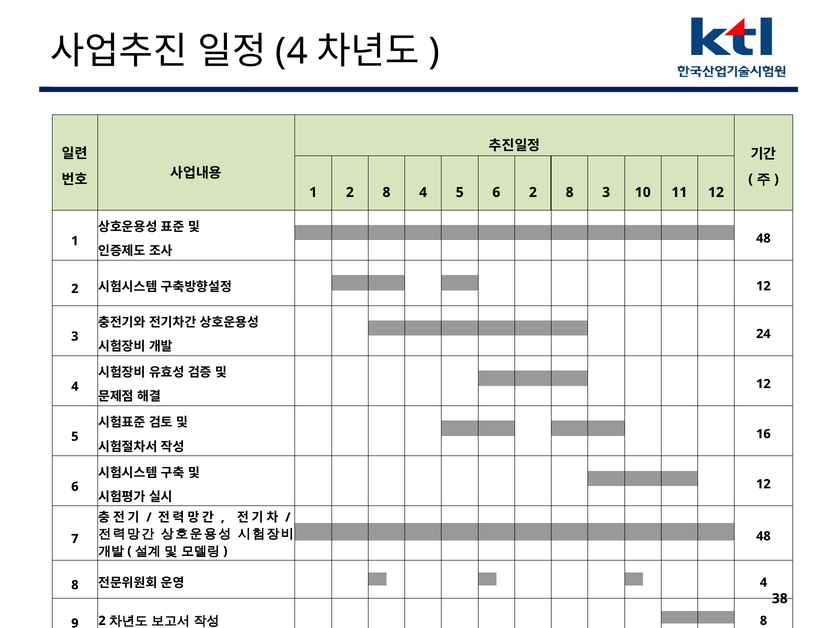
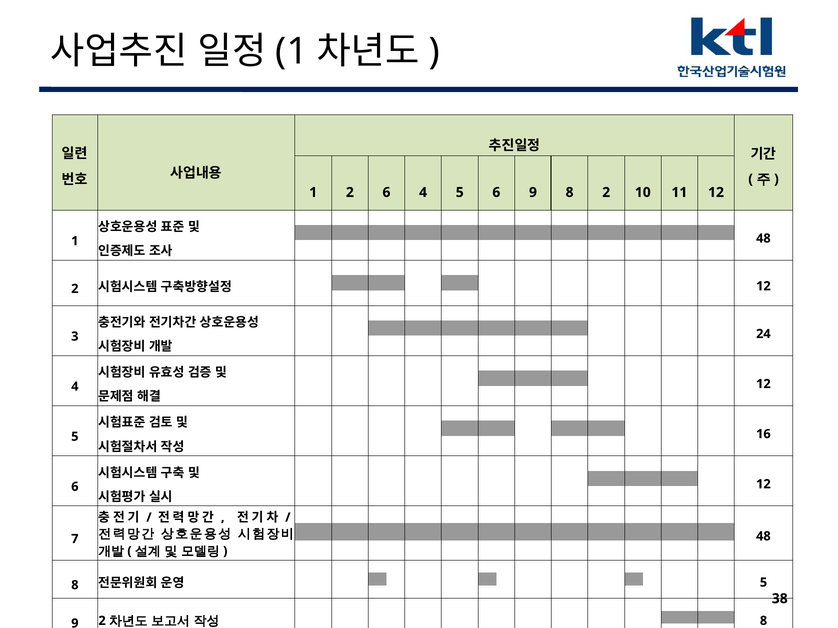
4: 4 -> 1 (292, 51)
1 2 8: 8 -> 6 (386, 193)
6 2: 2 -> 9 (533, 193)
8 3: 3 -> 2 (606, 193)
4: 4 -> 5 (764, 583)
